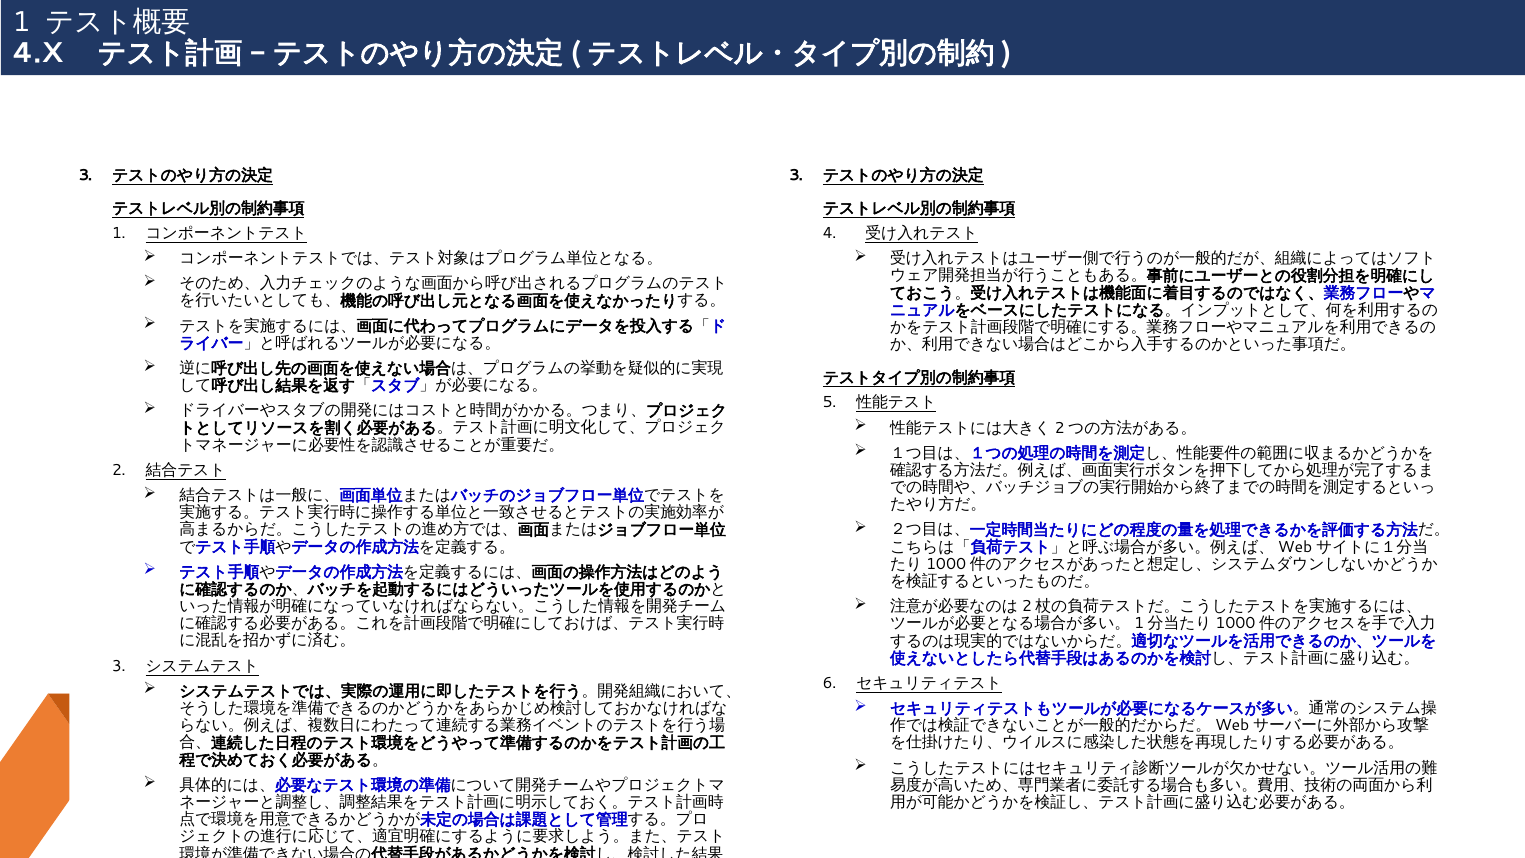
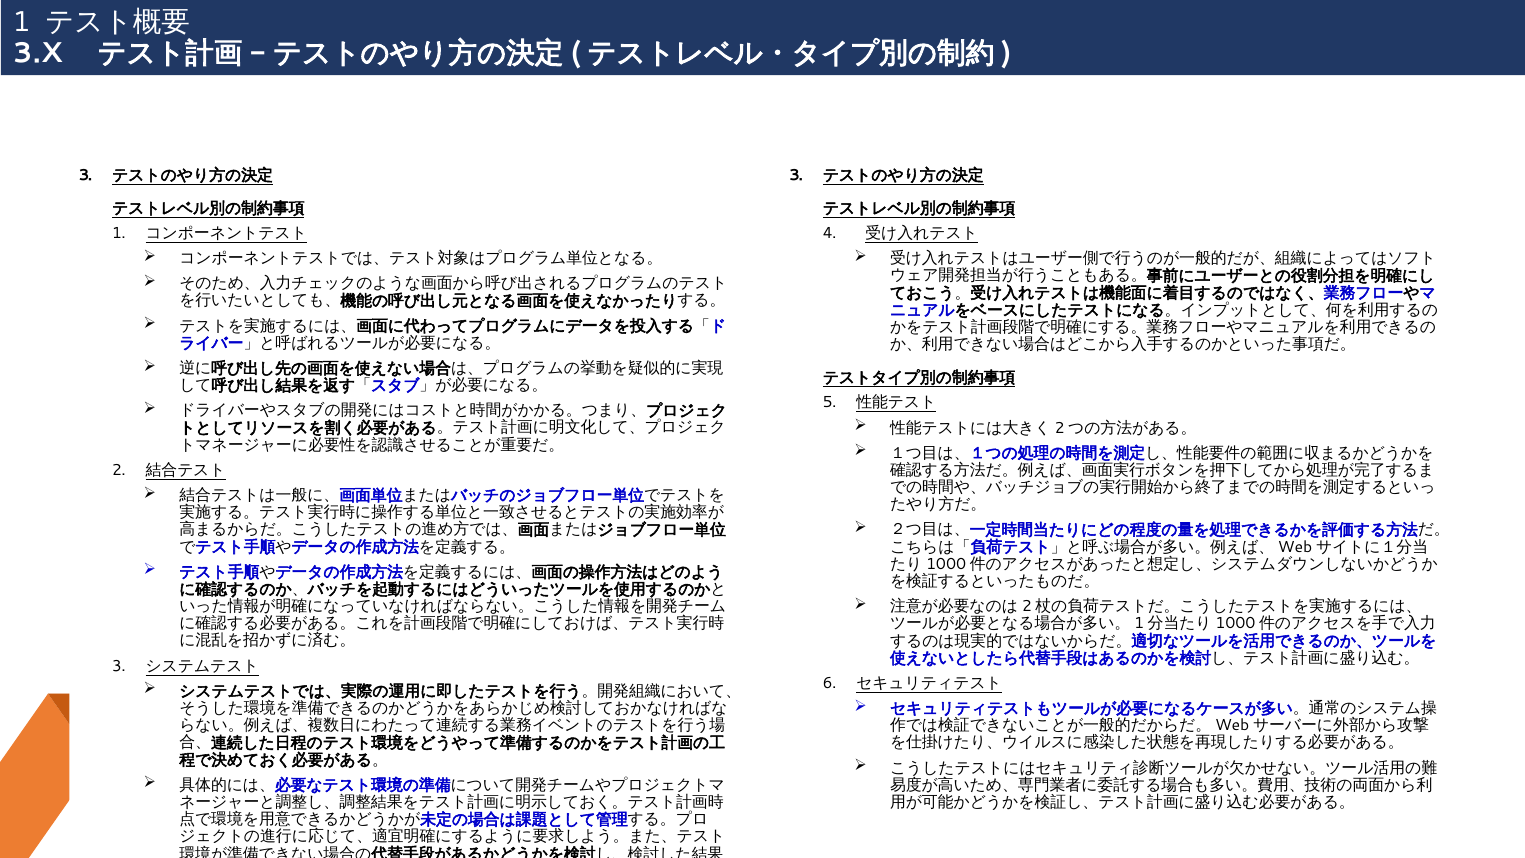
4.X: 4.X -> 3.X (37, 53)
